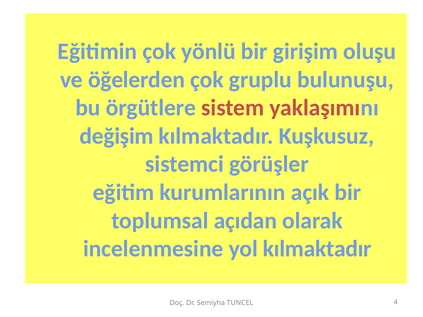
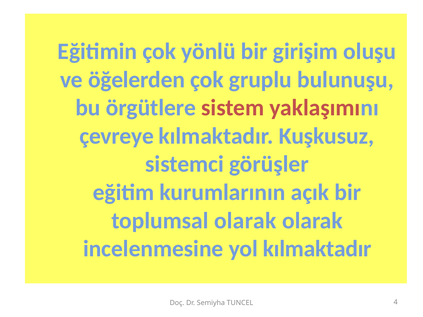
değişim: değişim -> çevreye (117, 136)
toplumsal açıdan: açıdan -> olarak (245, 221)
